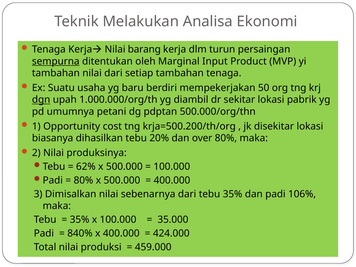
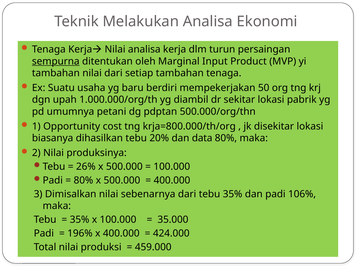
Nilai barang: barang -> analisa (144, 49)
dgn underline: present -> none (41, 100)
krja=500.200/th/org: krja=500.200/th/org -> krja=800.000/th/org (189, 126)
over: over -> data (202, 138)
62%: 62% -> 26% (86, 167)
840%: 840% -> 196% (80, 233)
